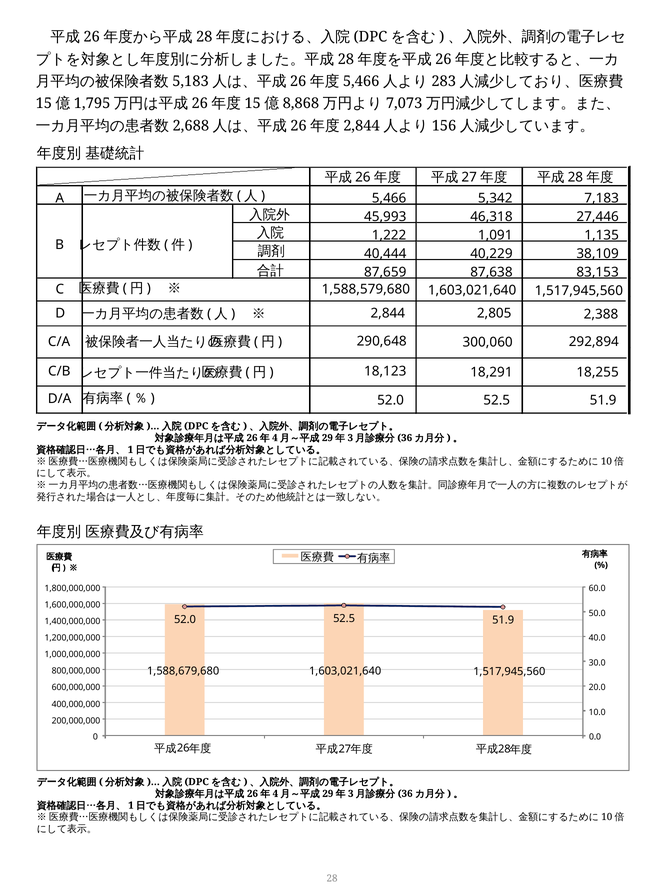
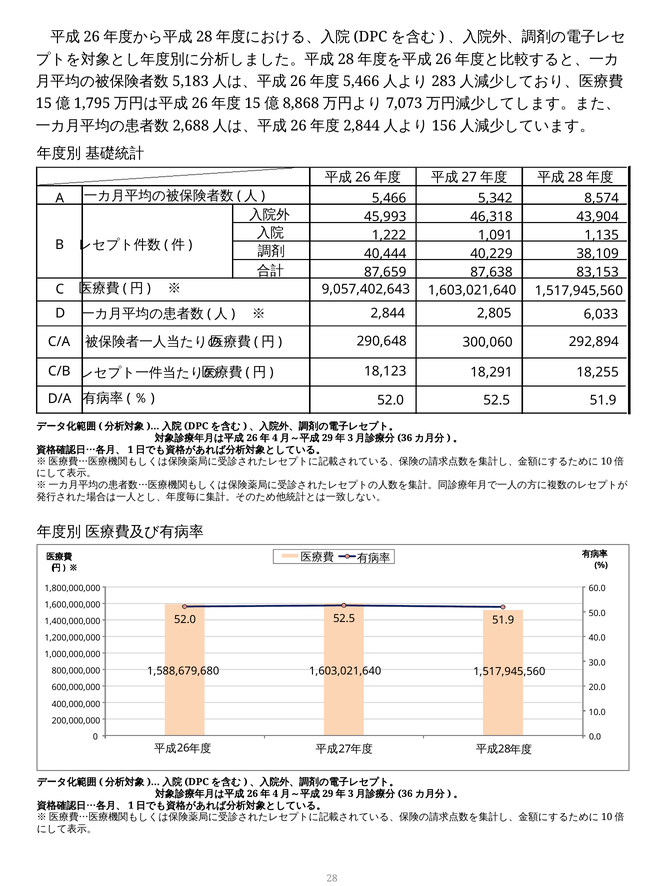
7,183: 7,183 -> 8,574 (602, 198)
27,446: 27,446 -> 43,904 (598, 217)
1,588,579,680: 1,588,579,680 -> 9,057,402,643 (366, 289)
2,388: 2,388 -> 6,033 (601, 314)
